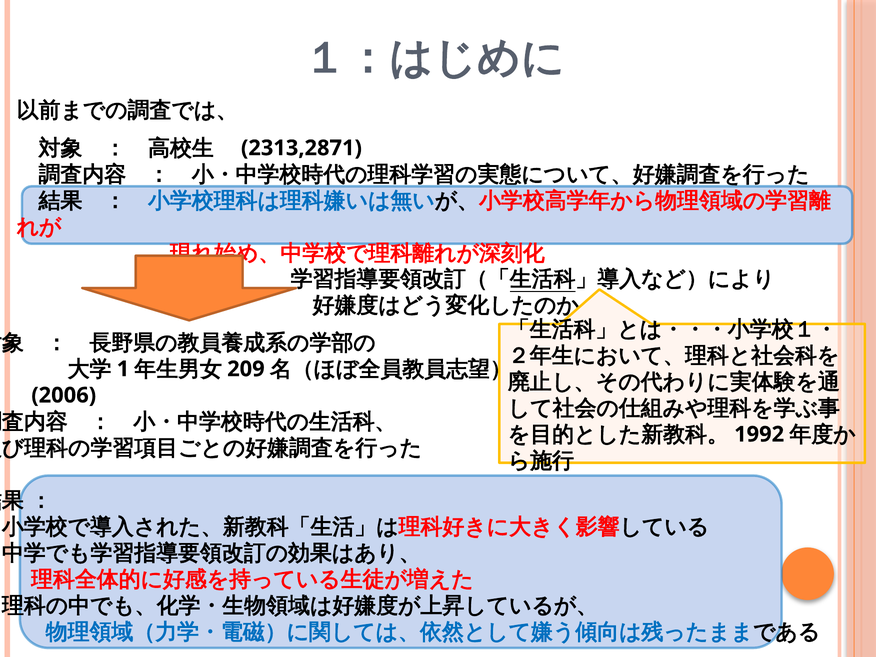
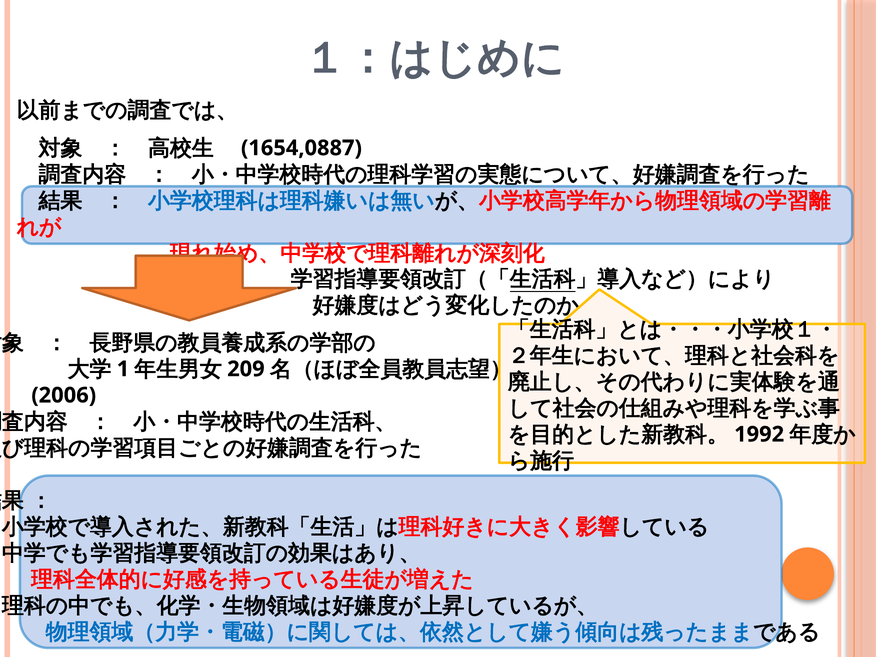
2313,2871: 2313,2871 -> 1654,0887 (301, 148)
